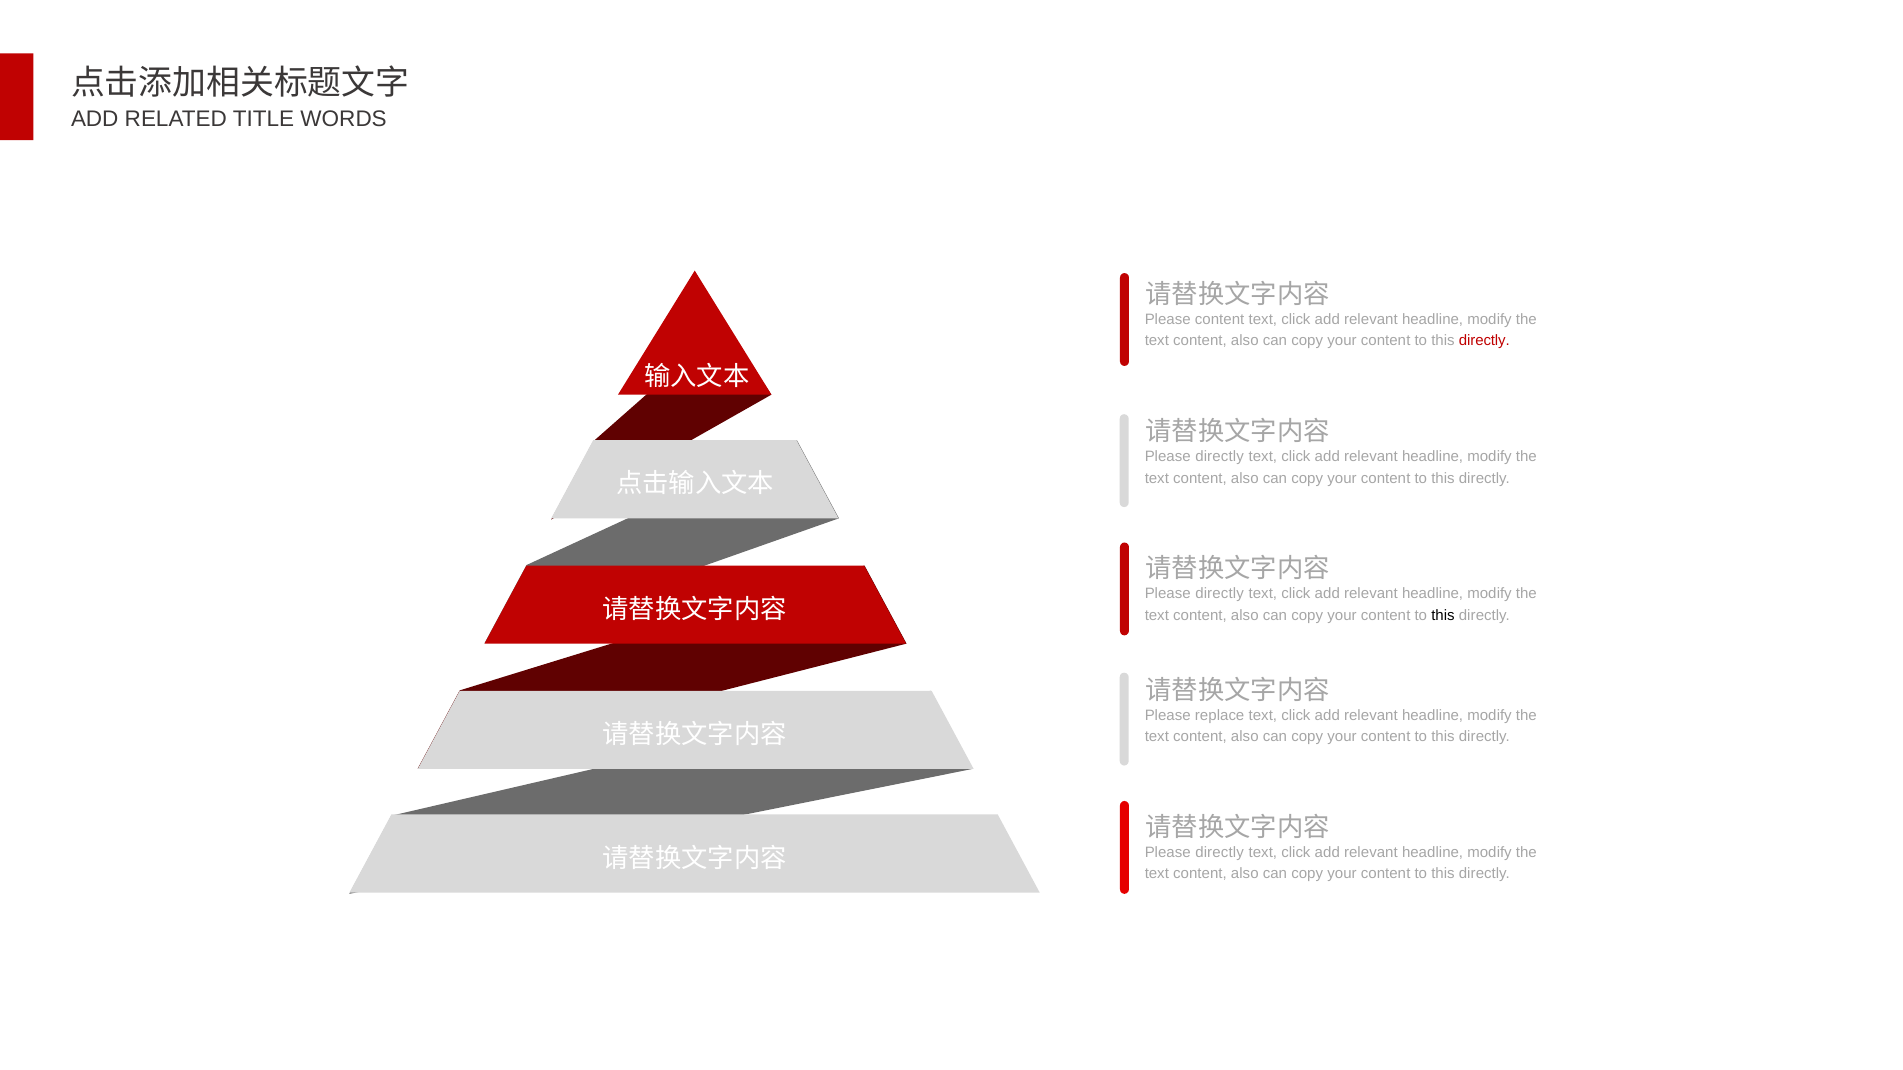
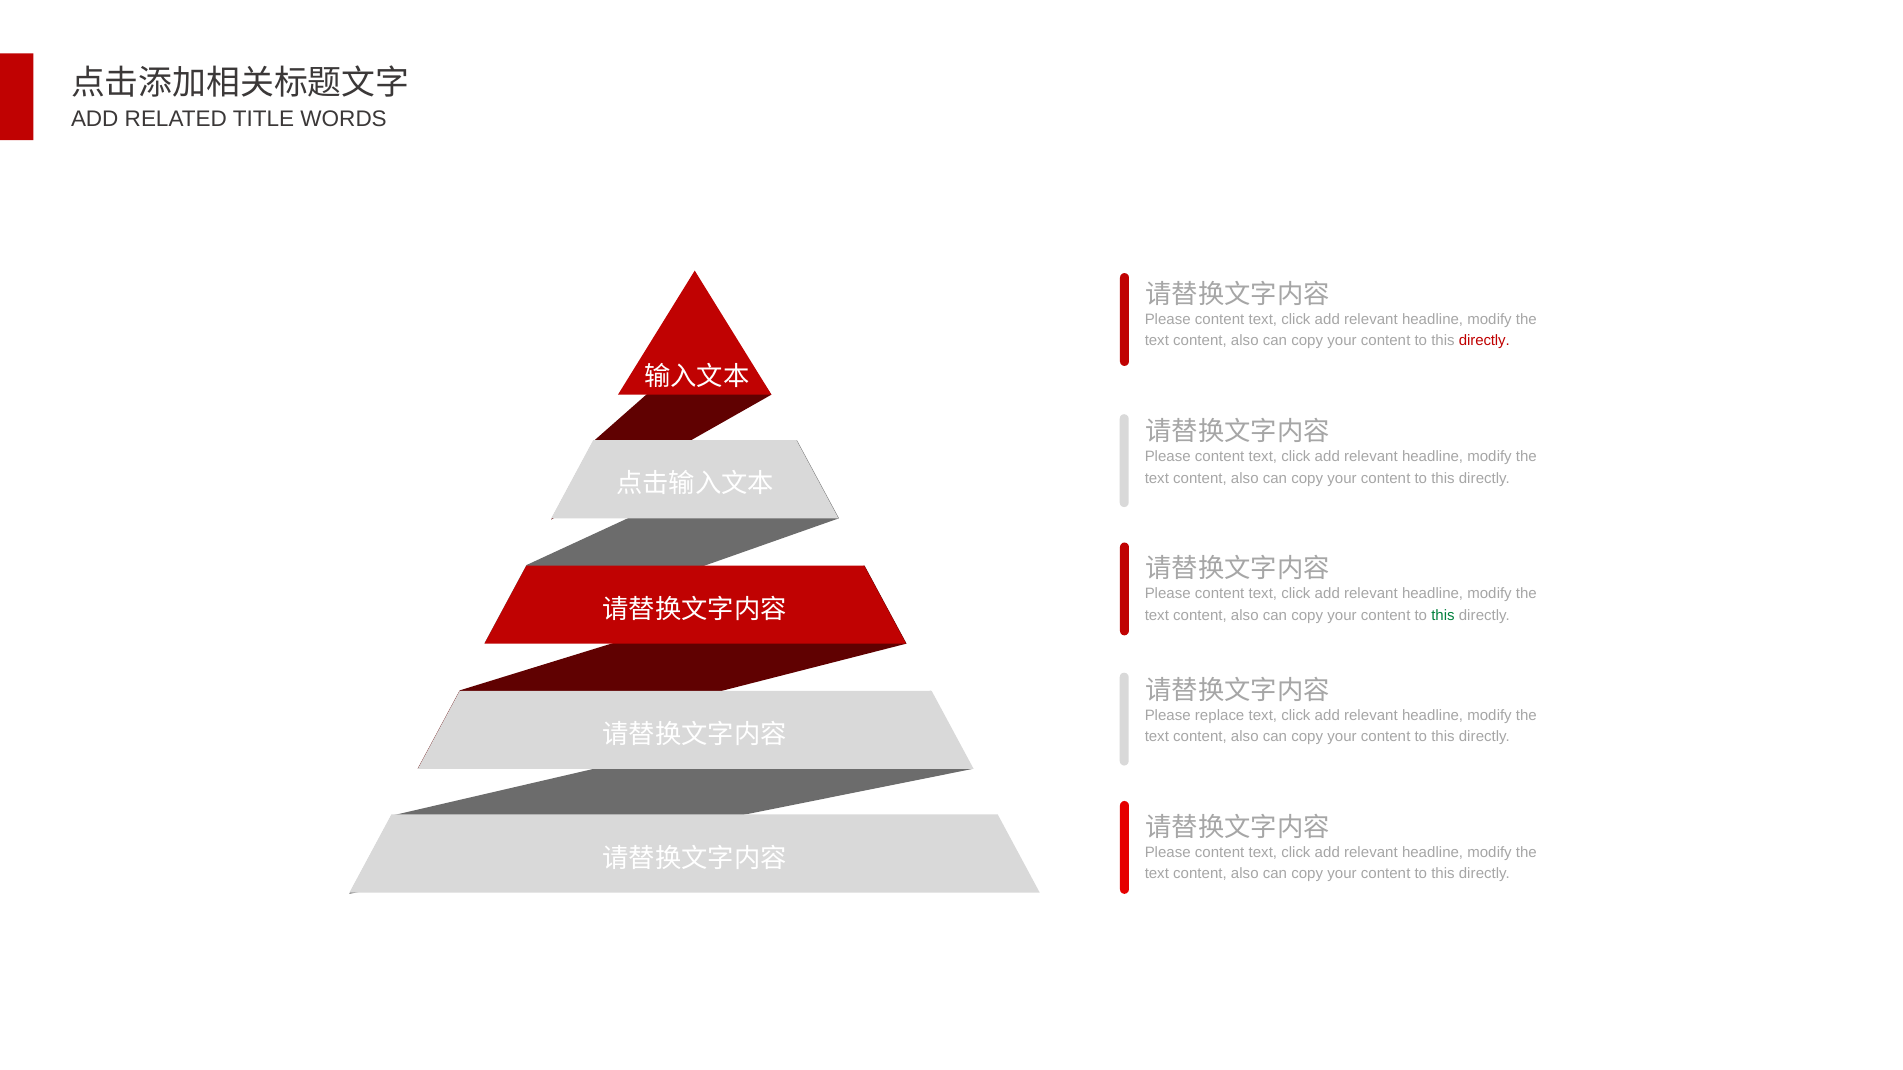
directly: directly -> content (1220, 457)
directly: directly -> content (1220, 594)
this colour: black -> green (1443, 616)
directly: directly -> content (1220, 853)
